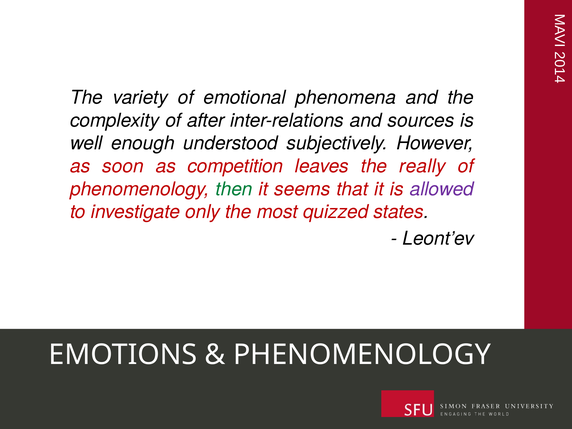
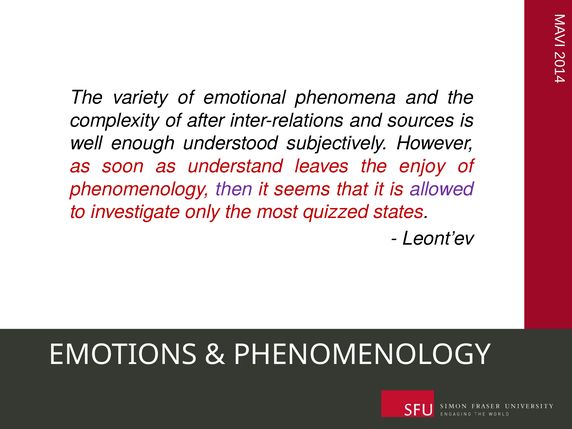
competition: competition -> understand (235, 166)
really: really -> enjoy (422, 166)
then colour: green -> purple (234, 189)
